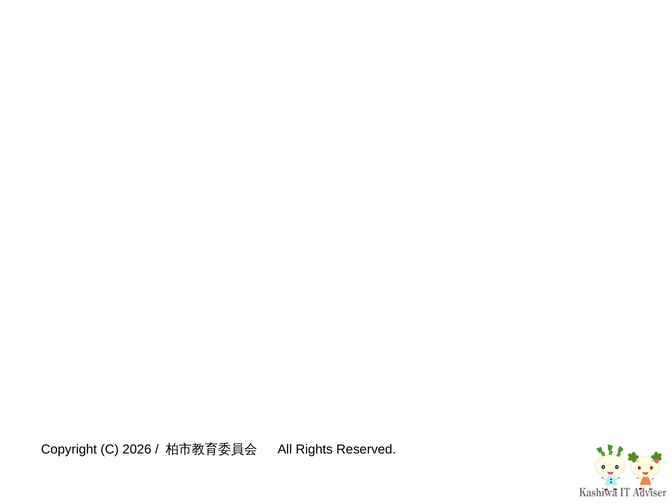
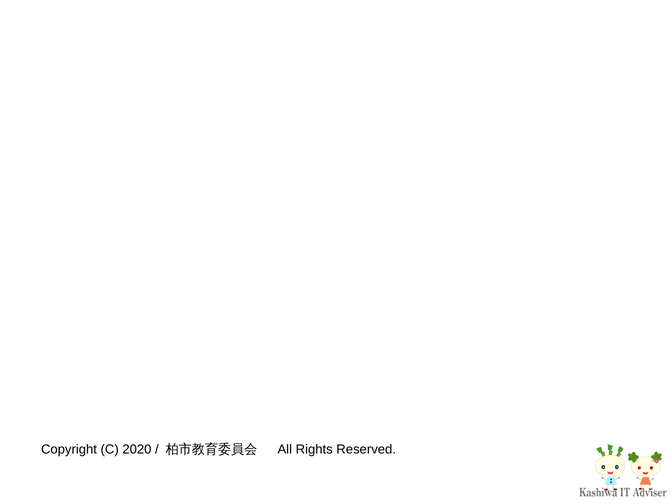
2026: 2026 -> 2020 (137, 449)
